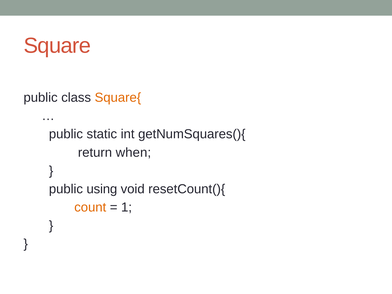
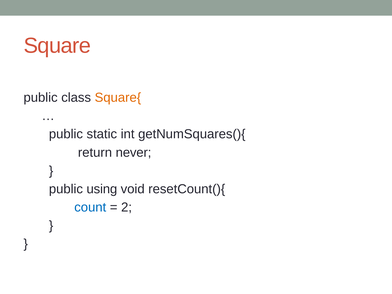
when: when -> never (134, 152)
count colour: orange -> blue (90, 207)
1: 1 -> 2 (127, 207)
